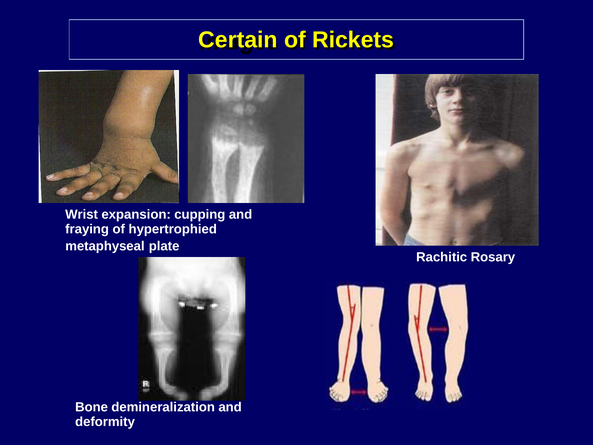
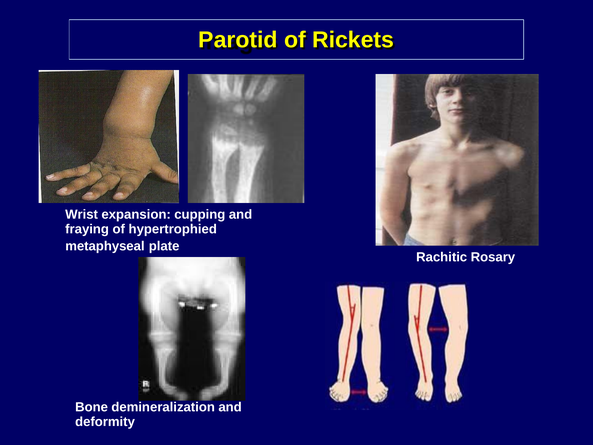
Certain: Certain -> Parotid (238, 40)
